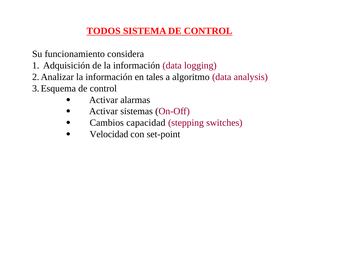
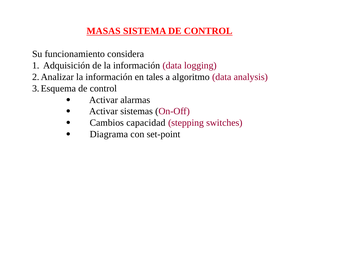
TODOS: TODOS -> MASAS (104, 31)
Velocidad: Velocidad -> Diagrama (109, 135)
